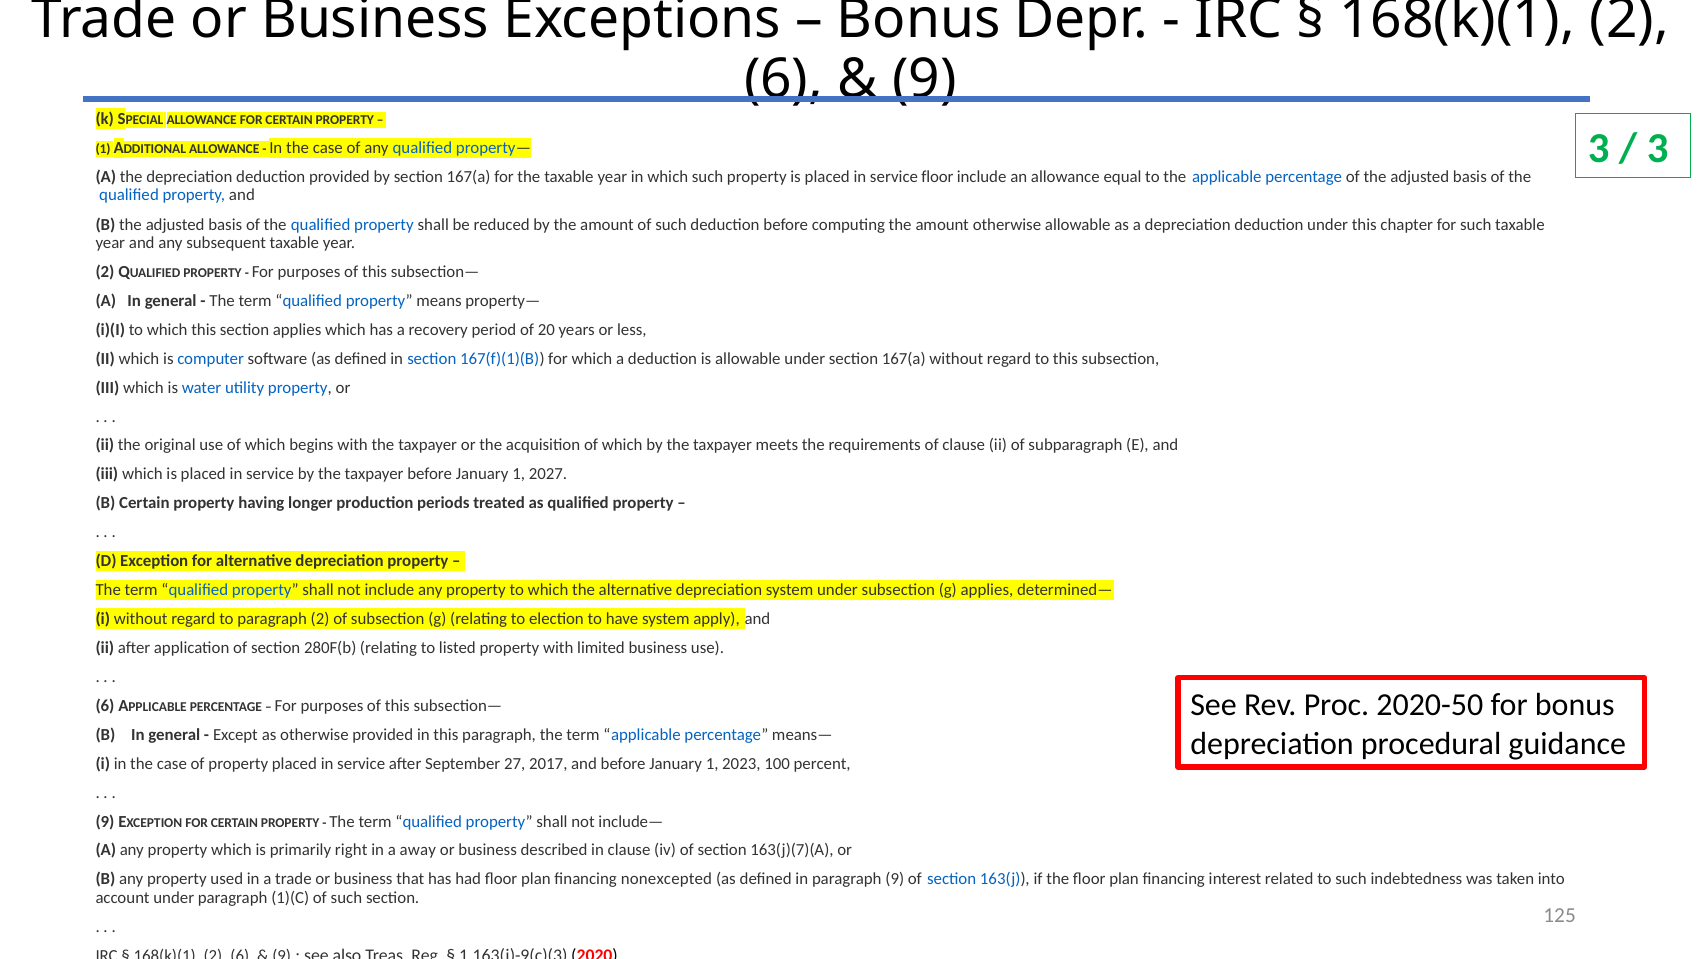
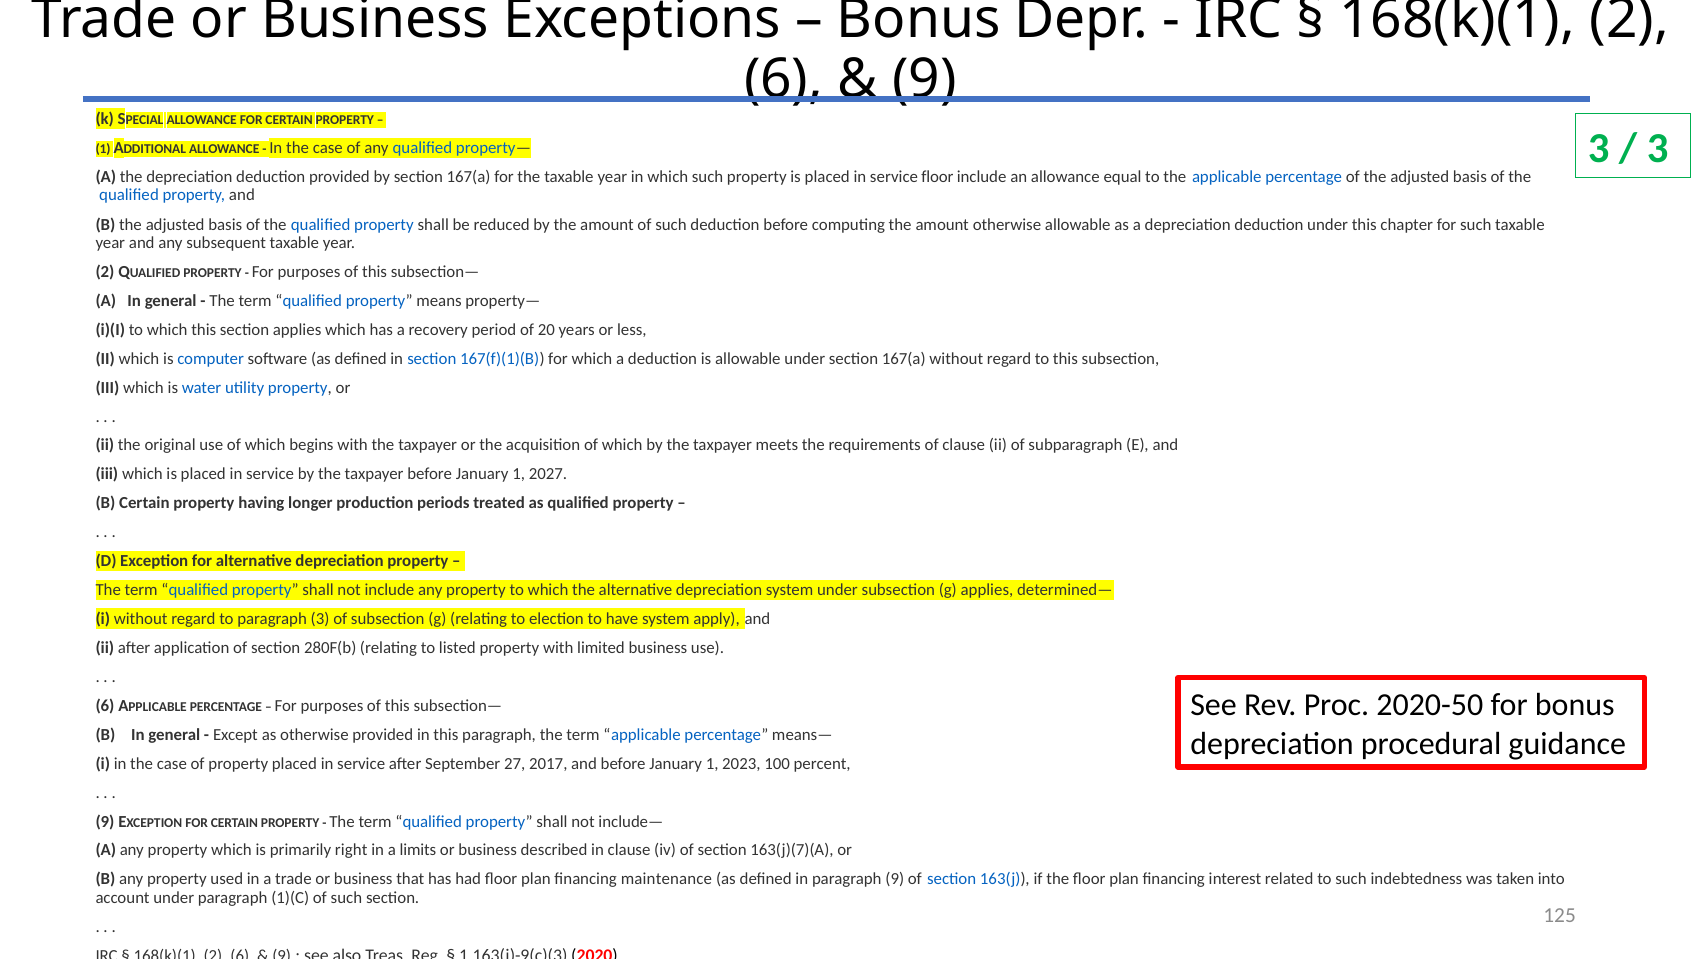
paragraph 2: 2 -> 3 (320, 619)
away: away -> limits (418, 851)
nonexcepted: nonexcepted -> maintenance (666, 880)
